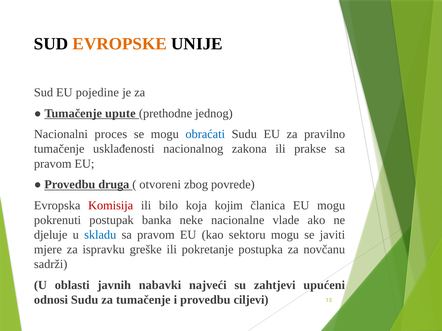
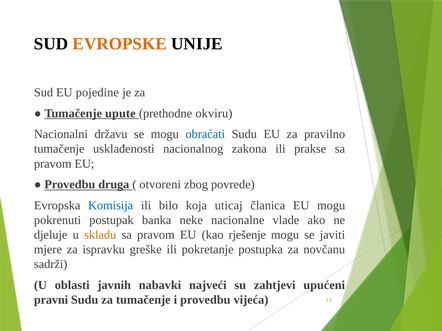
jednog: jednog -> okviru (214, 114)
proces: proces -> državu (111, 134)
Komisija colour: red -> blue (111, 206)
kojim: kojim -> uticaj (229, 206)
skladu colour: blue -> orange (100, 235)
sektoru: sektoru -> rješenje (247, 235)
odnosi: odnosi -> pravni (51, 300)
ciljevi: ciljevi -> vijeća (251, 300)
